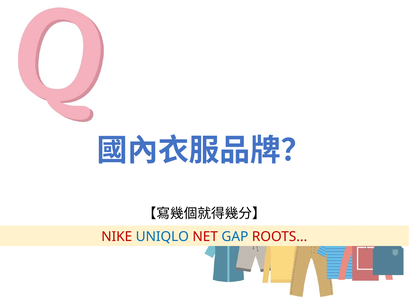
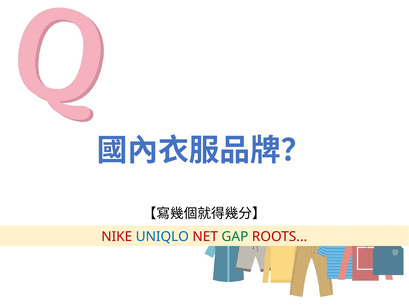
GAP colour: blue -> green (235, 237)
